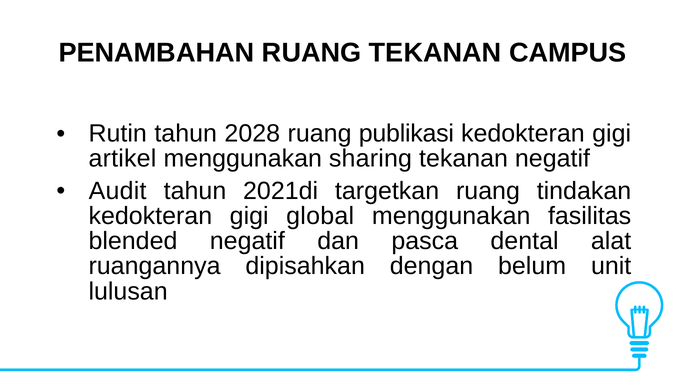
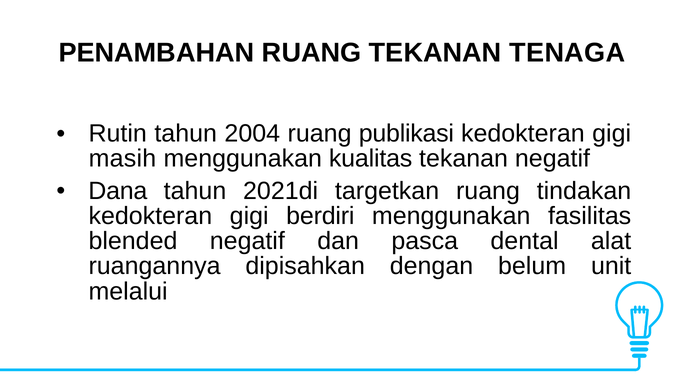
CAMPUS: CAMPUS -> TENAGA (567, 53)
2028: 2028 -> 2004 (252, 134)
artikel: artikel -> masih (122, 159)
sharing: sharing -> kualitas (371, 159)
Audit: Audit -> Dana (118, 191)
global: global -> berdiri (320, 216)
lulusan: lulusan -> melalui (128, 292)
